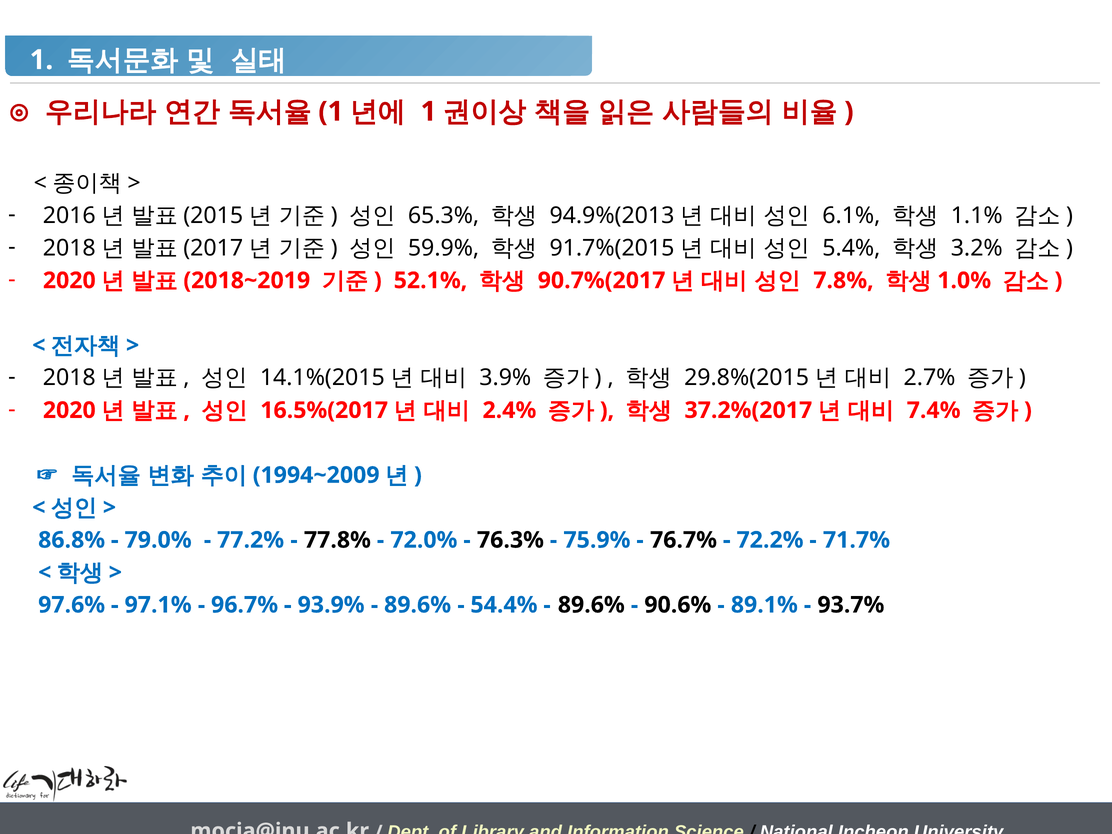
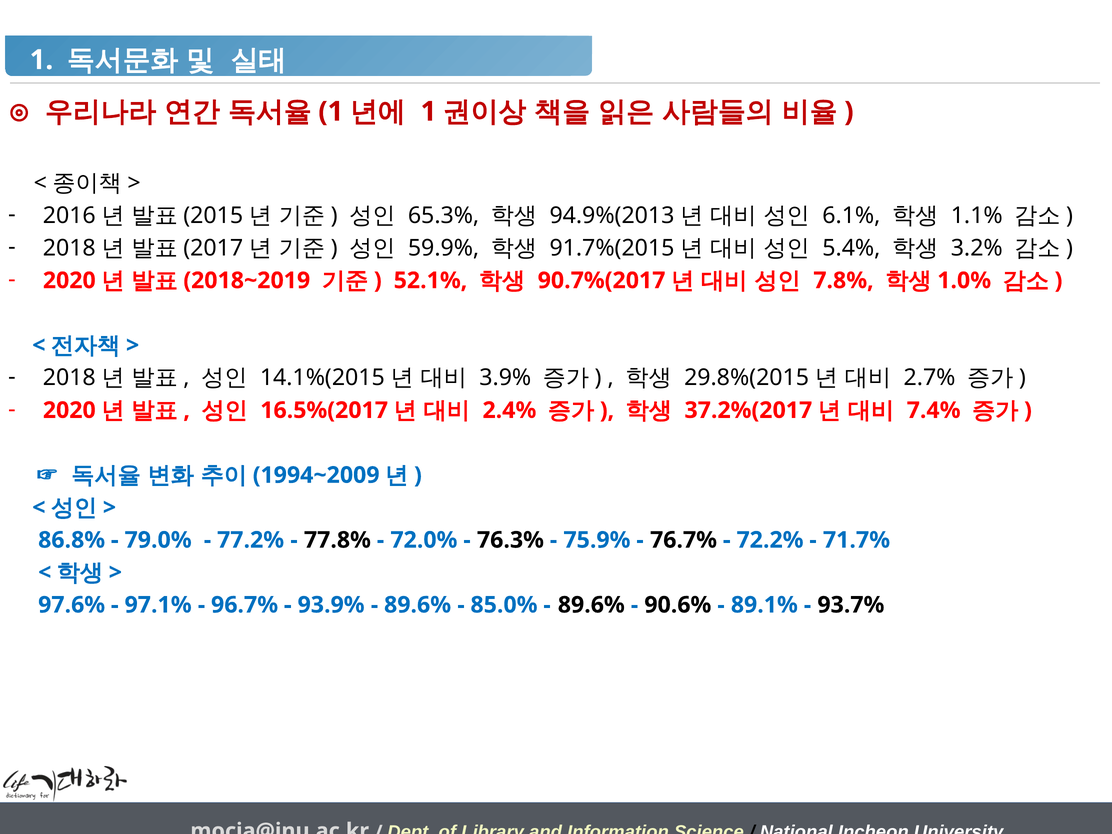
54.4%: 54.4% -> 85.0% (504, 605)
